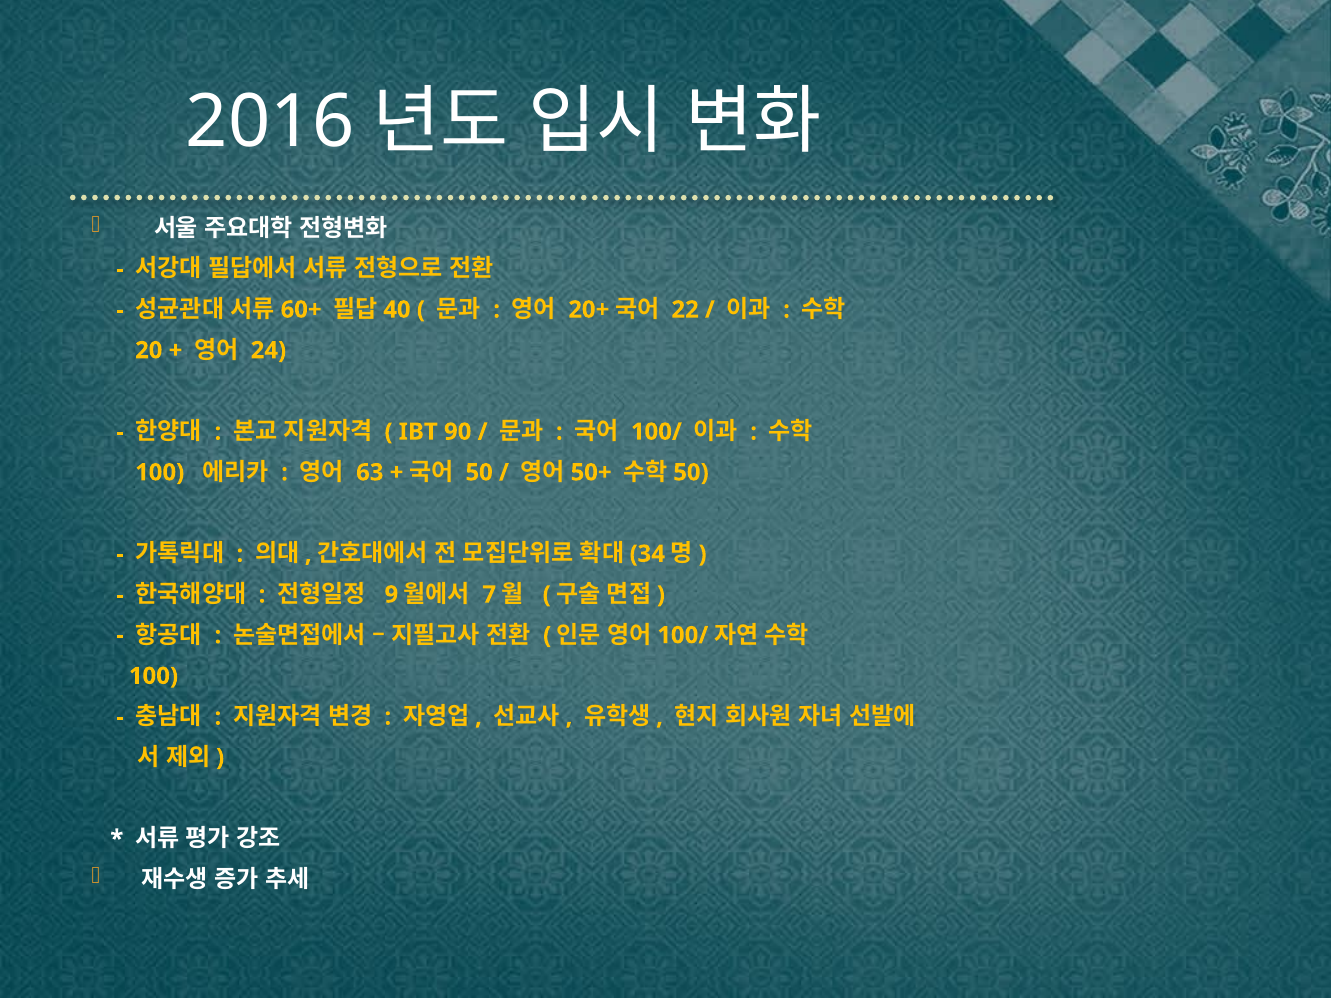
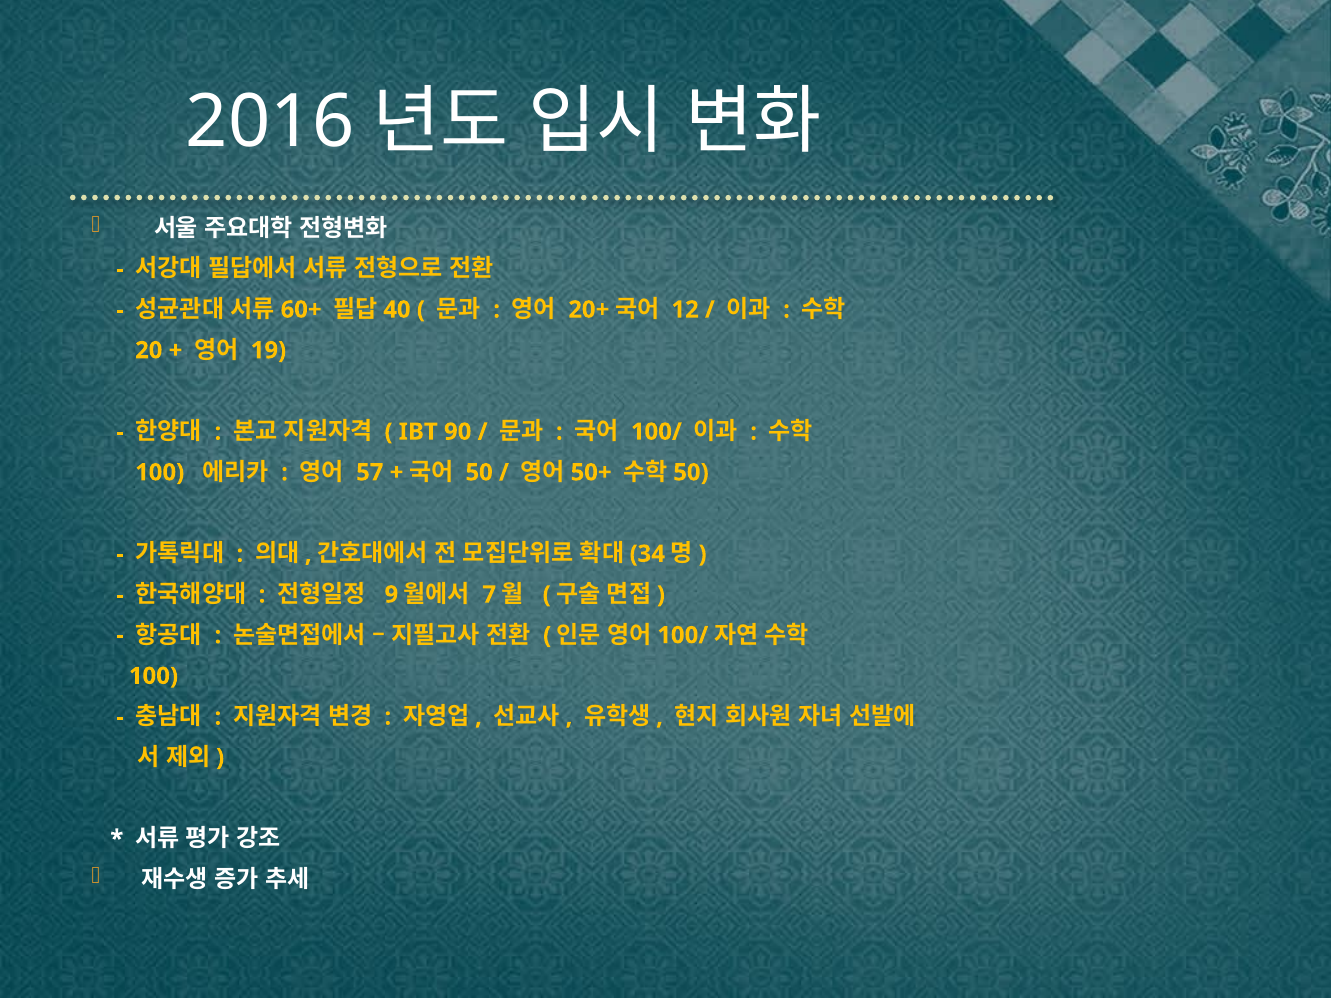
22: 22 -> 12 (685, 310)
24: 24 -> 19 (268, 350)
63: 63 -> 57 (370, 473)
